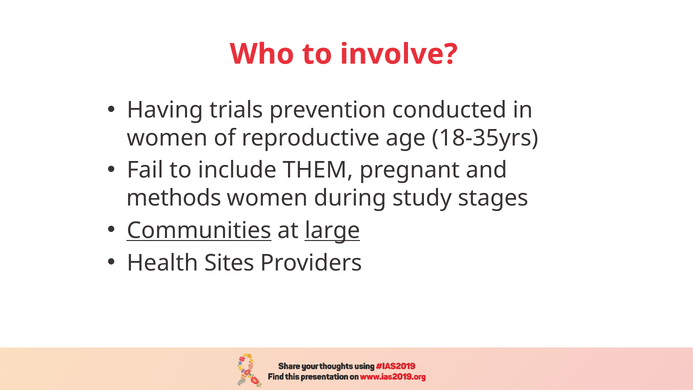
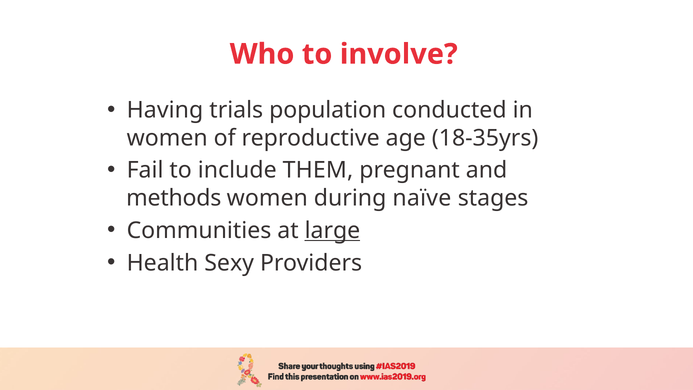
prevention: prevention -> population (328, 110)
study: study -> naïve (422, 198)
Communities underline: present -> none (199, 230)
Sites: Sites -> Sexy (229, 263)
